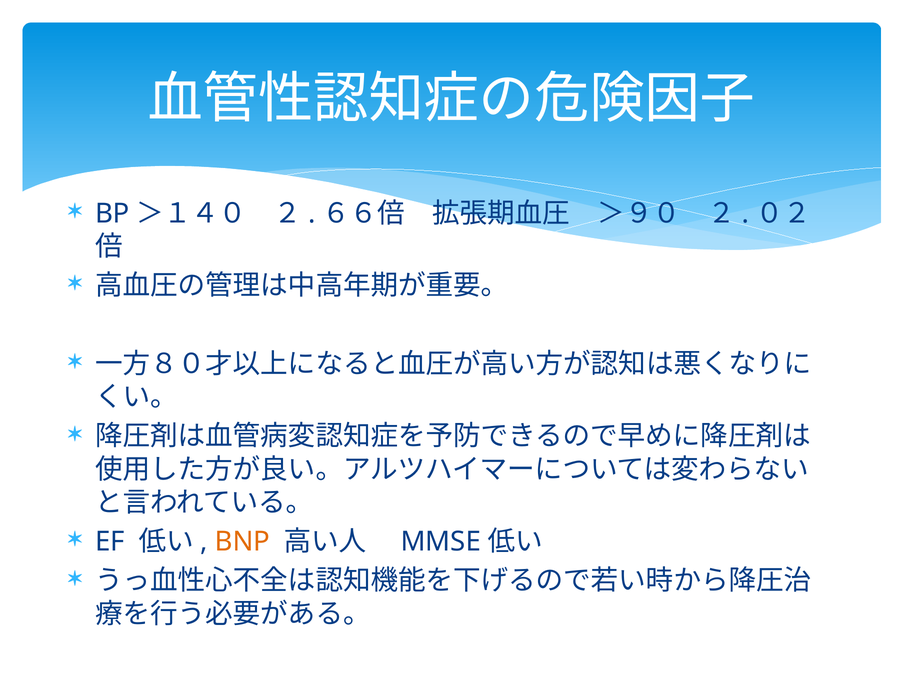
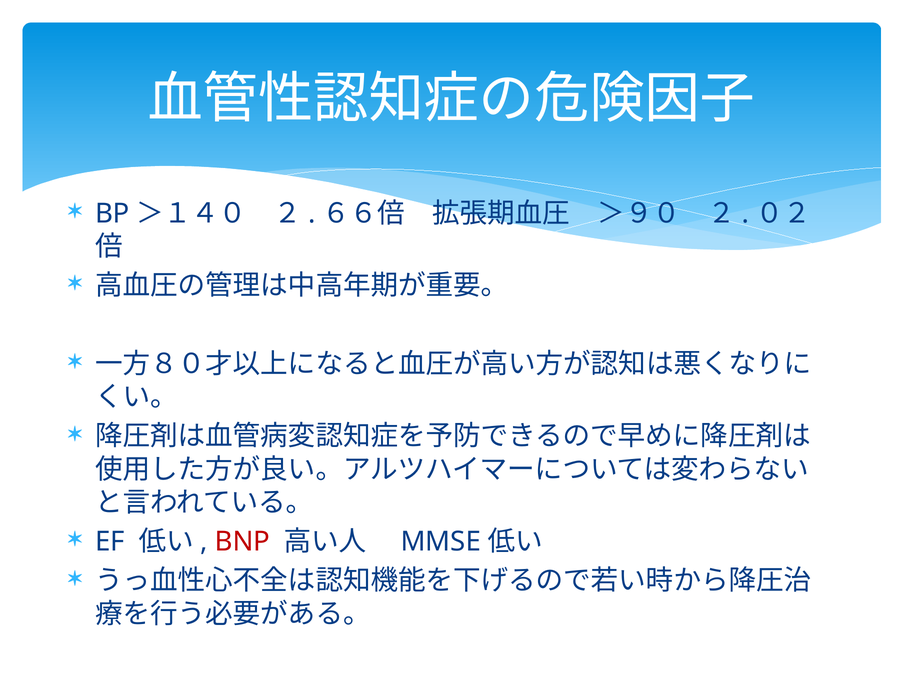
BNP colour: orange -> red (242, 541)
